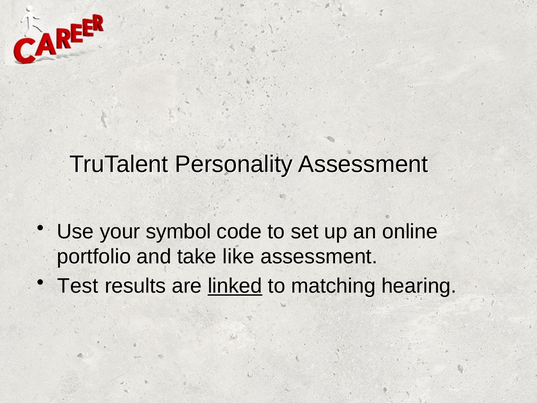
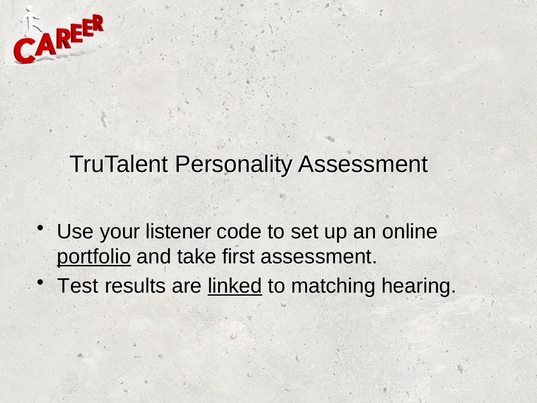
symbol: symbol -> listener (179, 231)
portfolio underline: none -> present (94, 257)
like: like -> first (239, 257)
